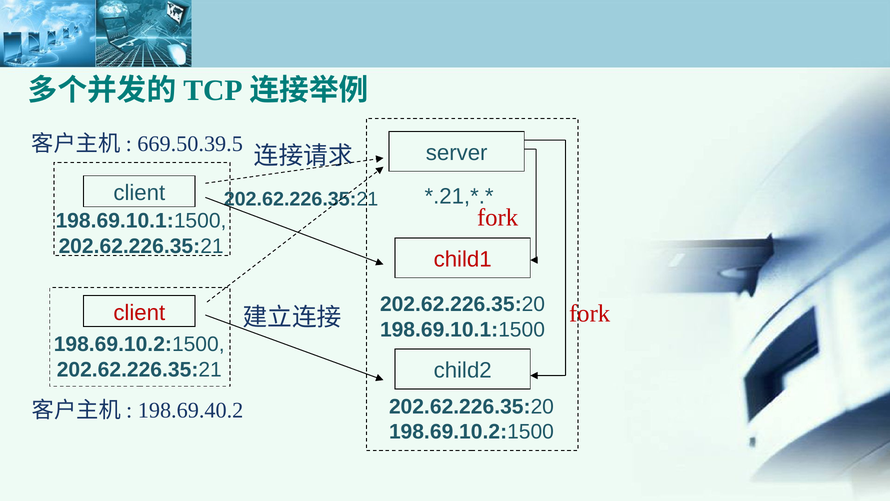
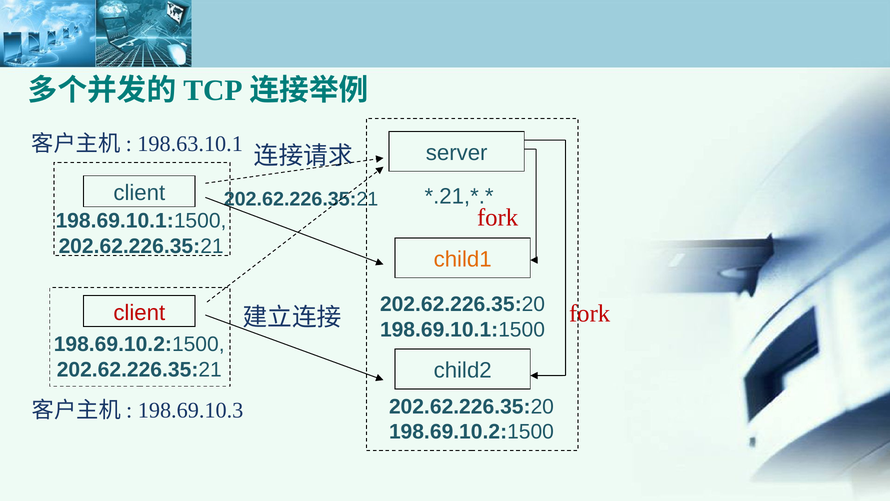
669.50.39.5: 669.50.39.5 -> 198.63.10.1 (190, 144)
child1 colour: red -> orange (463, 259)
198.69.40.2: 198.69.40.2 -> 198.69.10.3 (191, 410)
